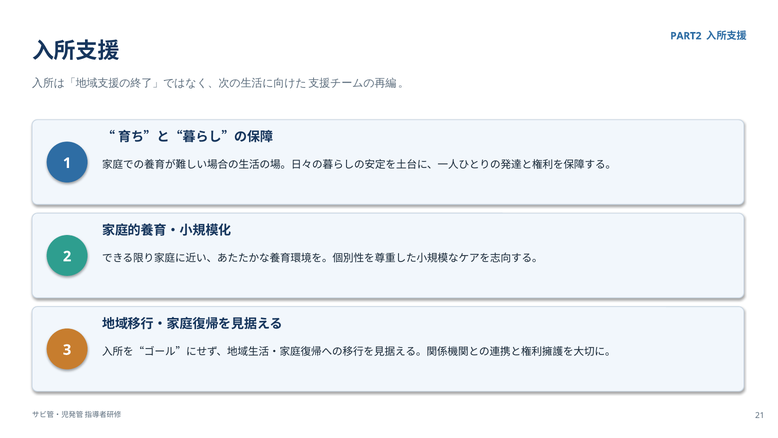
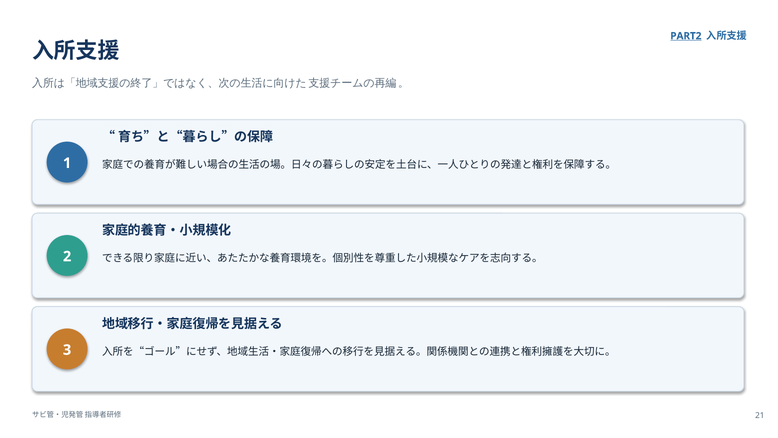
PART2 underline: none -> present (686, 36)
